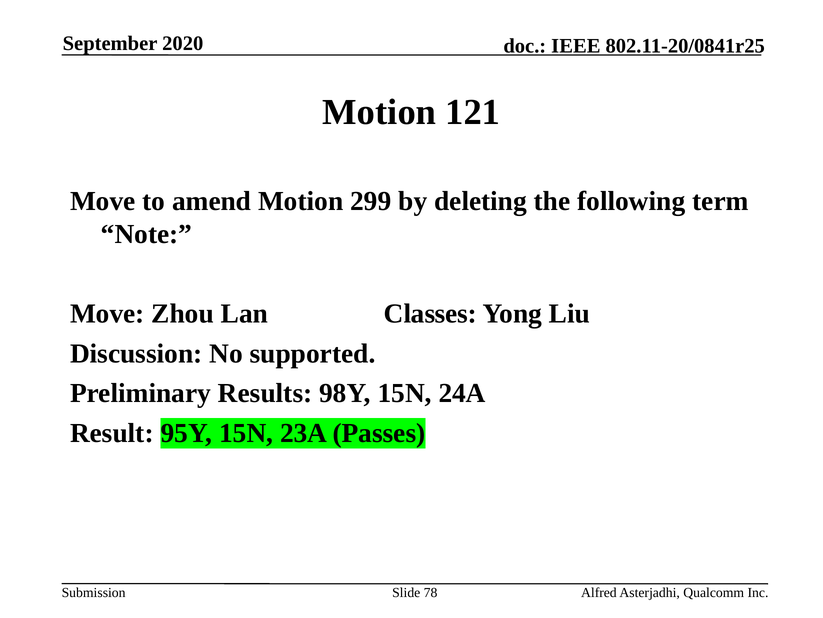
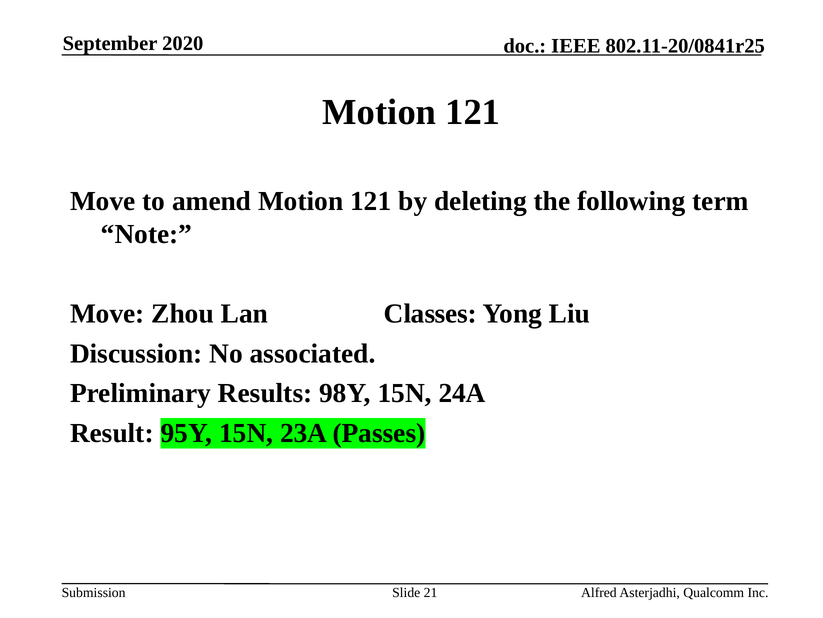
amend Motion 299: 299 -> 121 (371, 201)
supported: supported -> associated (313, 353)
78: 78 -> 21 (431, 592)
